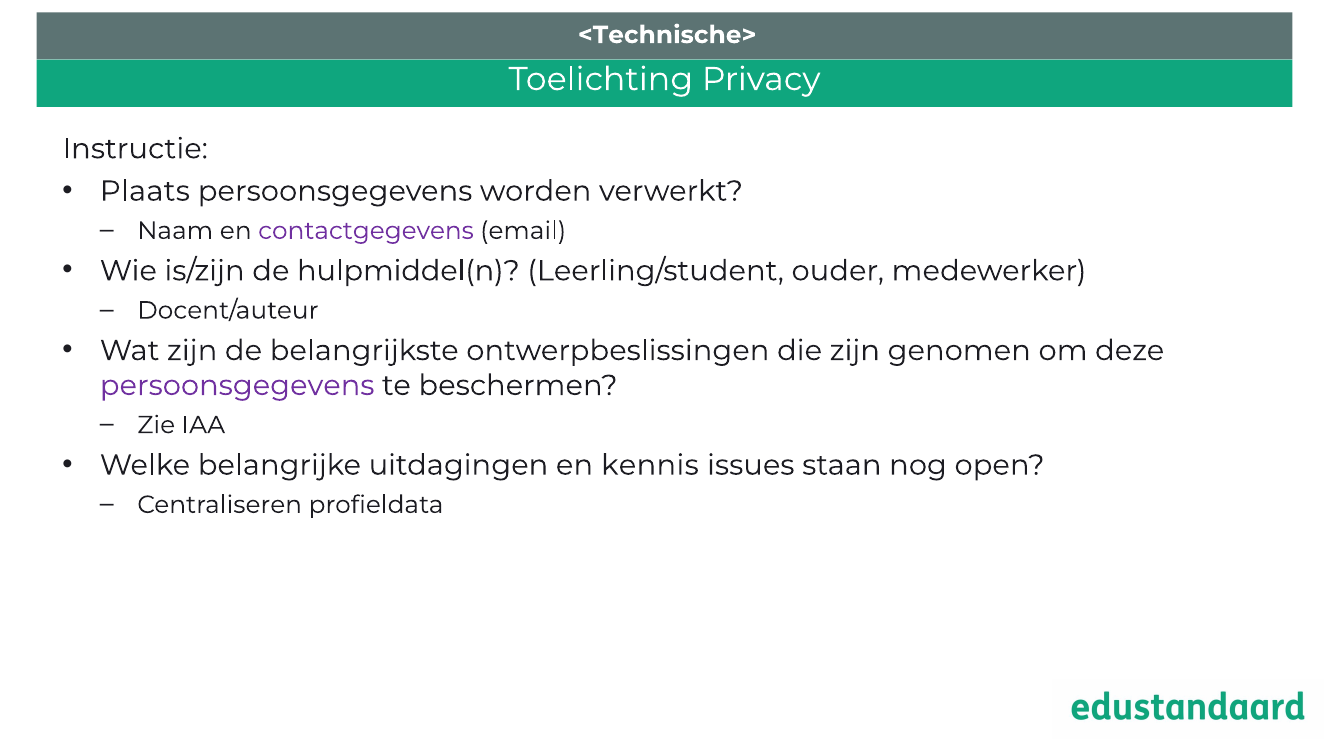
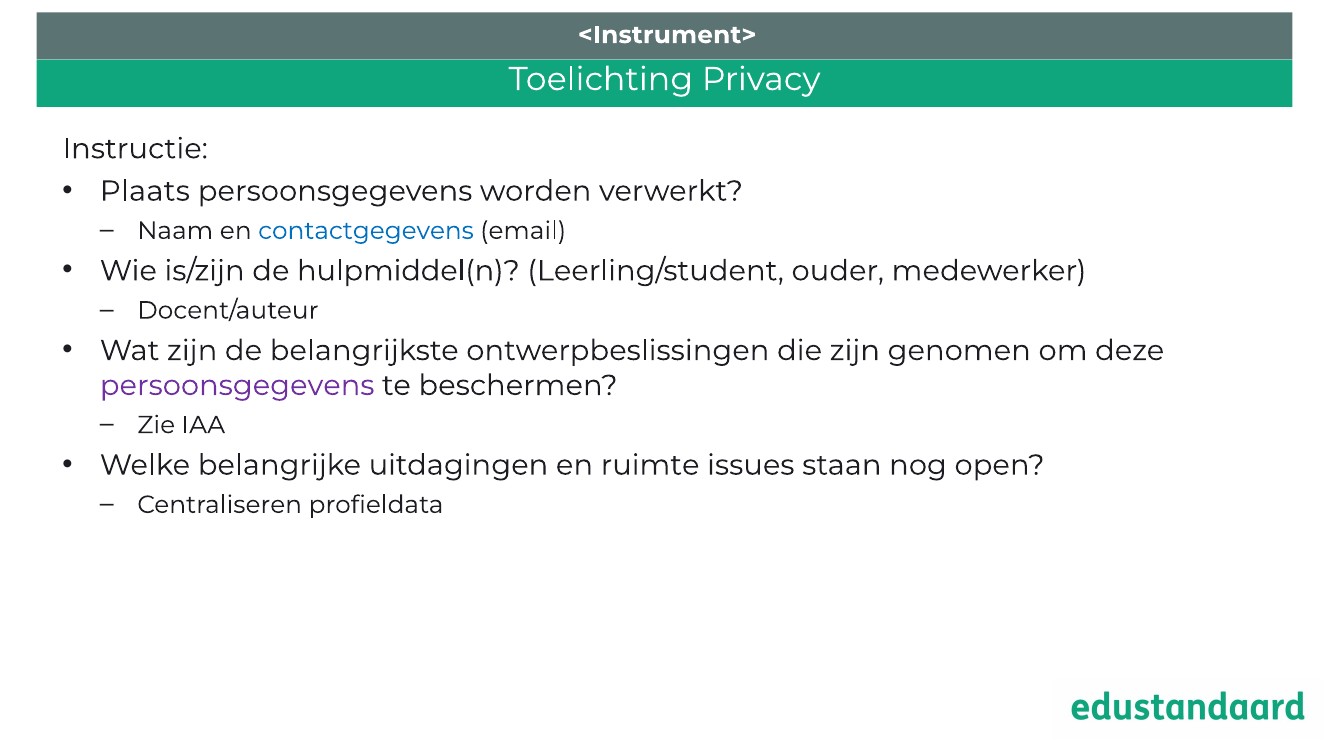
<Technische>: <Technische> -> <Instrument> (667, 35)
contactgegevens colour: purple -> blue (366, 231)
kennis: kennis -> ruimte (650, 466)
